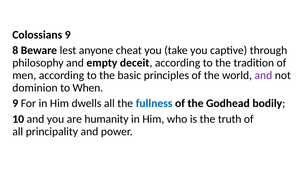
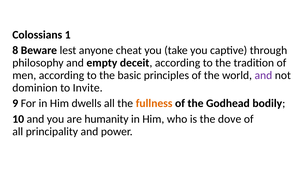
Colossians 9: 9 -> 1 (68, 35)
When: When -> Invite (88, 88)
fullness colour: blue -> orange (154, 104)
truth: truth -> dove (230, 119)
